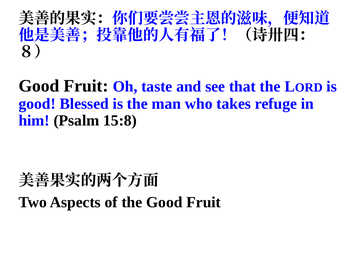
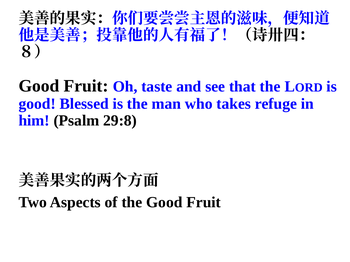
15:8: 15:8 -> 29:8 (120, 121)
